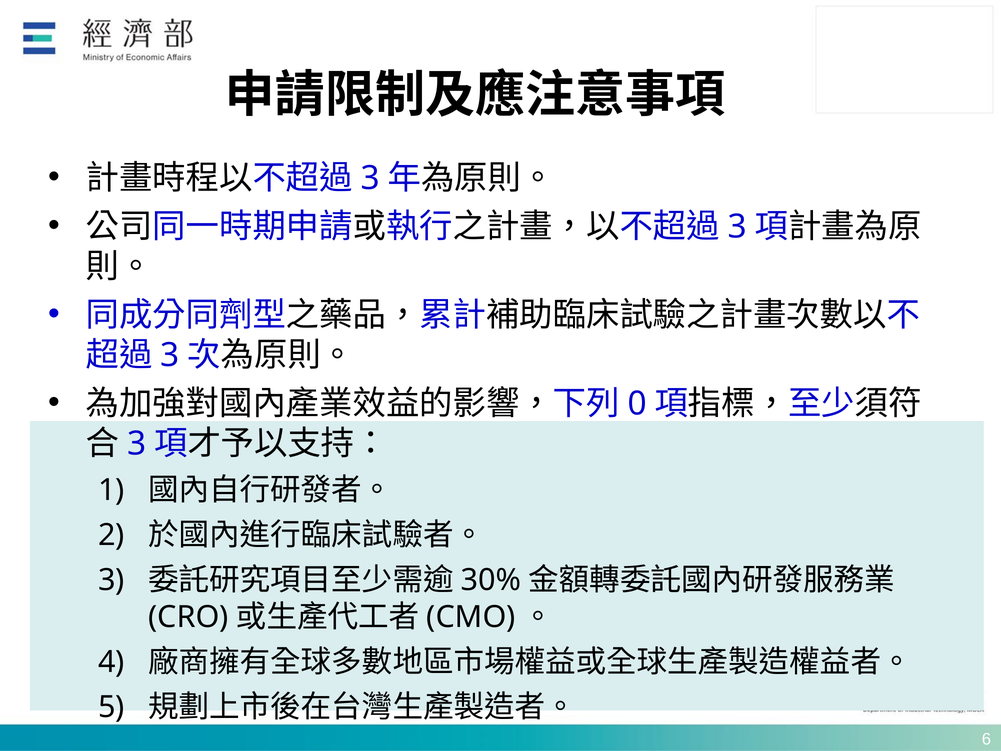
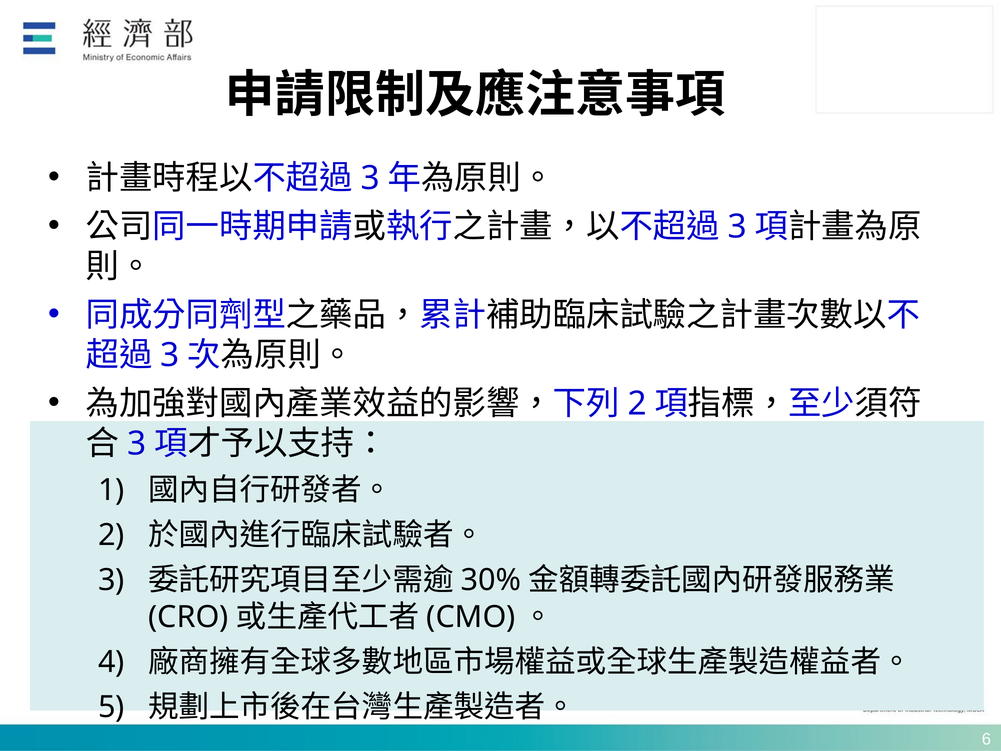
0: 0 -> 2 (637, 404)
